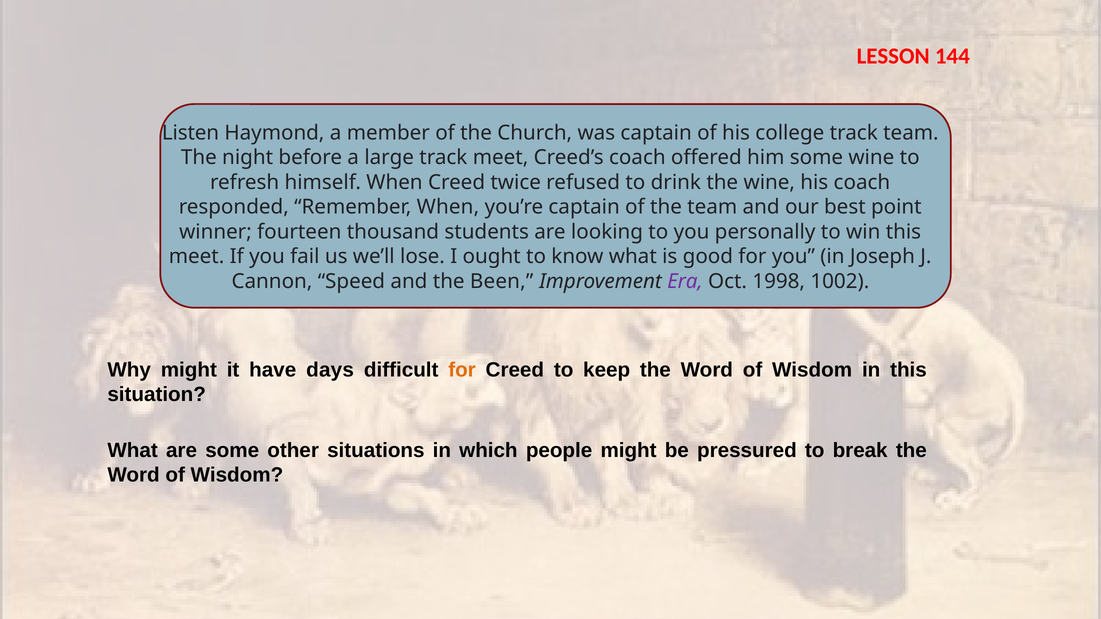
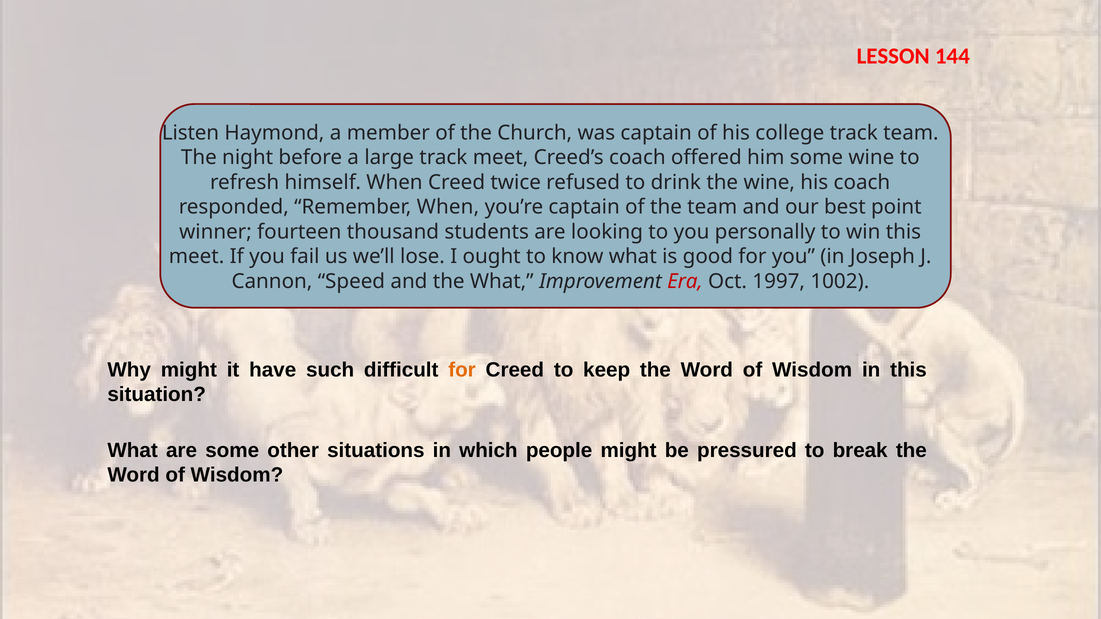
the Been: Been -> What (502, 282)
Era colour: purple -> red (685, 282)
1998: 1998 -> 1997 (779, 282)
days: days -> such (330, 370)
